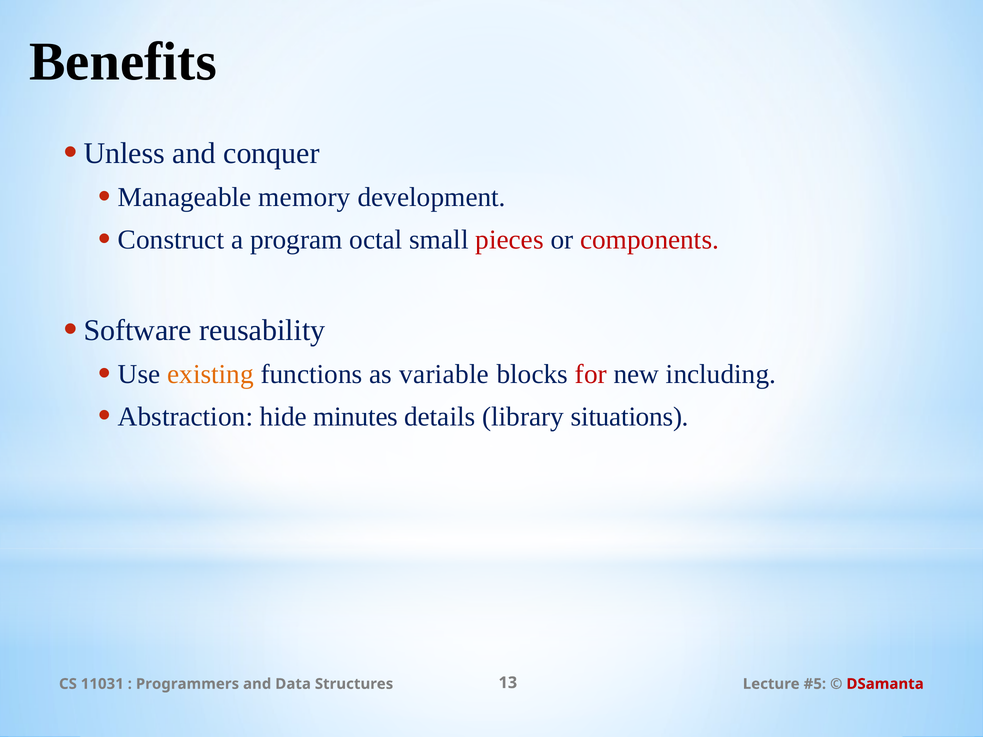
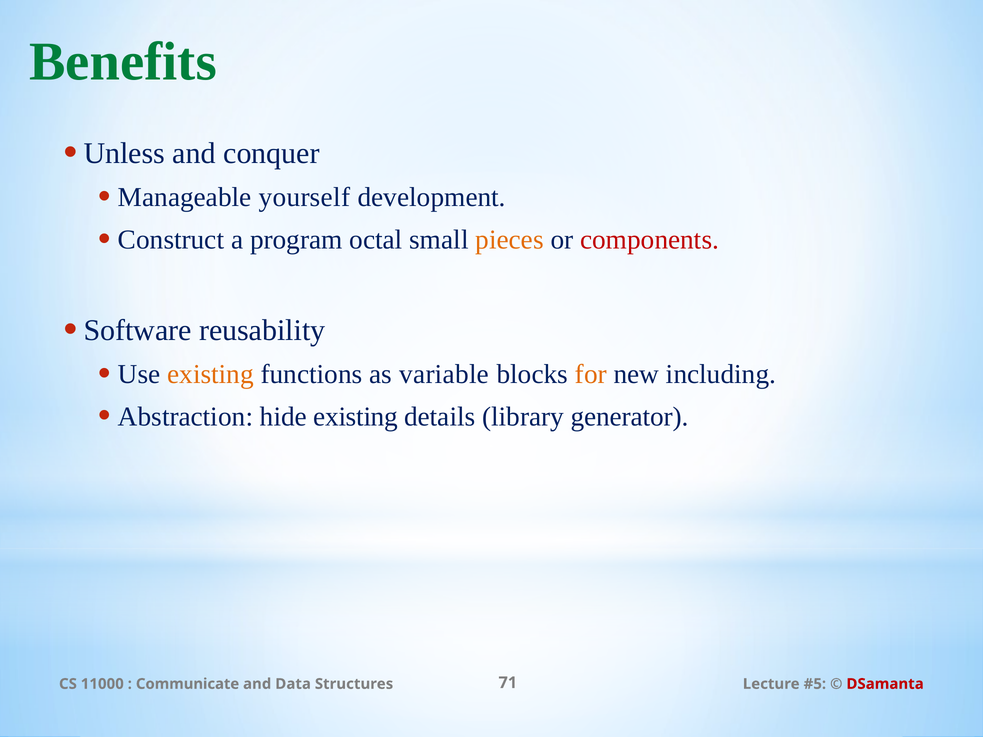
Benefits colour: black -> green (123, 62)
memory: memory -> yourself (304, 197)
pieces colour: red -> orange (510, 240)
for colour: red -> orange (591, 374)
hide minutes: minutes -> existing (356, 417)
situations: situations -> generator (630, 417)
11031: 11031 -> 11000 (102, 684)
Programmers: Programmers -> Communicate (188, 684)
13: 13 -> 71 (508, 683)
